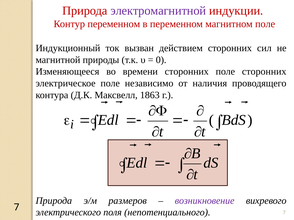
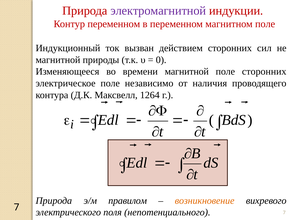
времени сторонних: сторонних -> магнитной (187, 72)
1863: 1863 -> 1264 (150, 95)
размеров: размеров -> правилом (128, 201)
возникновение colour: purple -> orange (205, 201)
